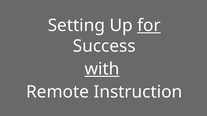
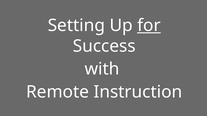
with underline: present -> none (102, 69)
